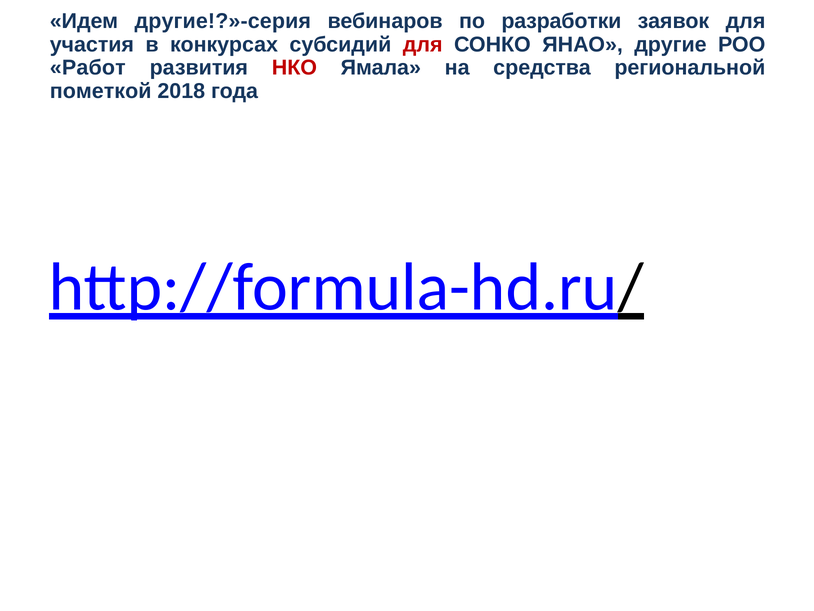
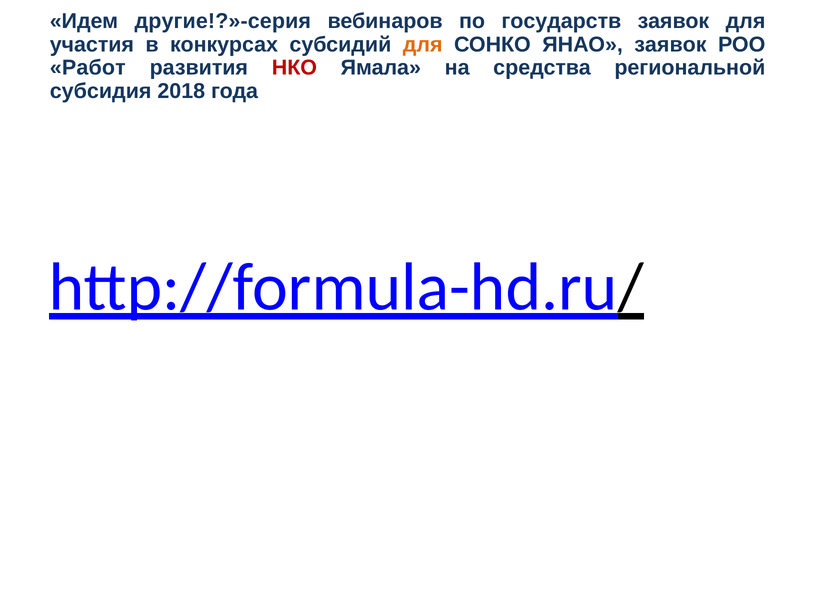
разработки: разработки -> государств (561, 21)
для colour: red -> orange (423, 45)
ЯНАО другие: другие -> заявок (670, 45)
пометкой: пометкой -> субсидия (101, 91)
